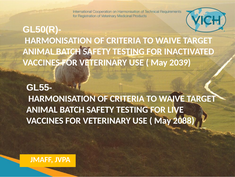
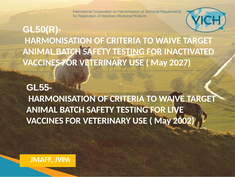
2039: 2039 -> 2027 (180, 62)
2088: 2088 -> 2002 (184, 120)
